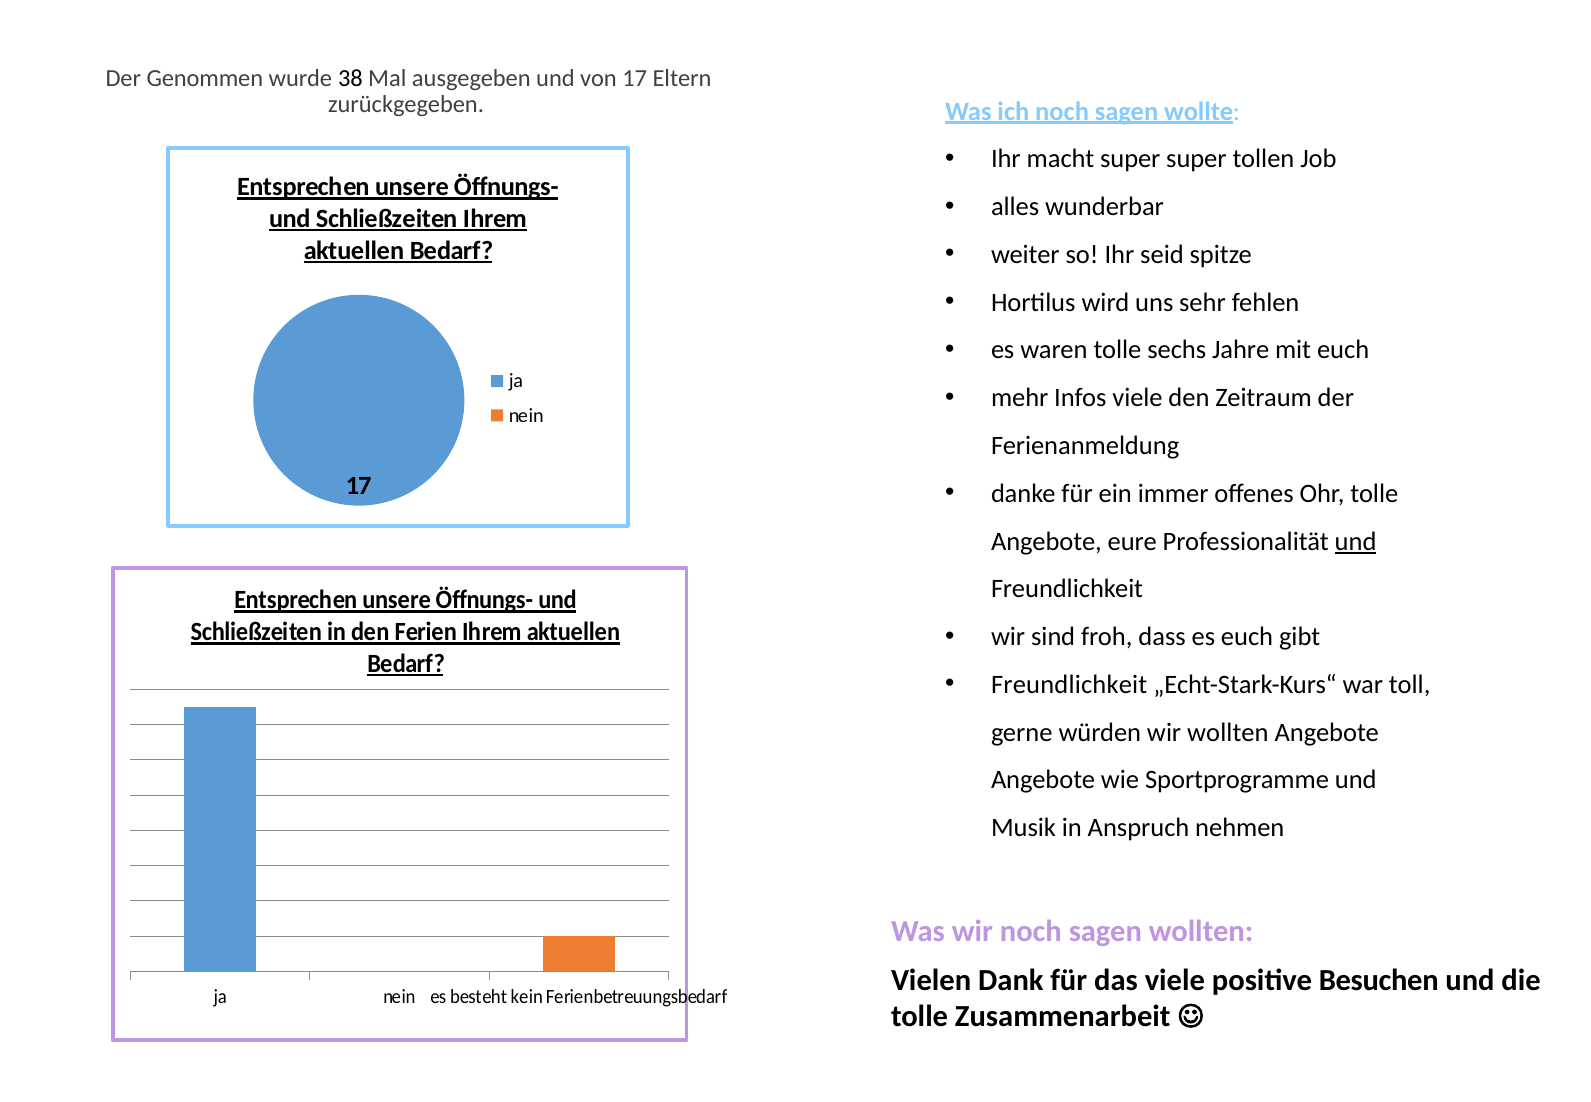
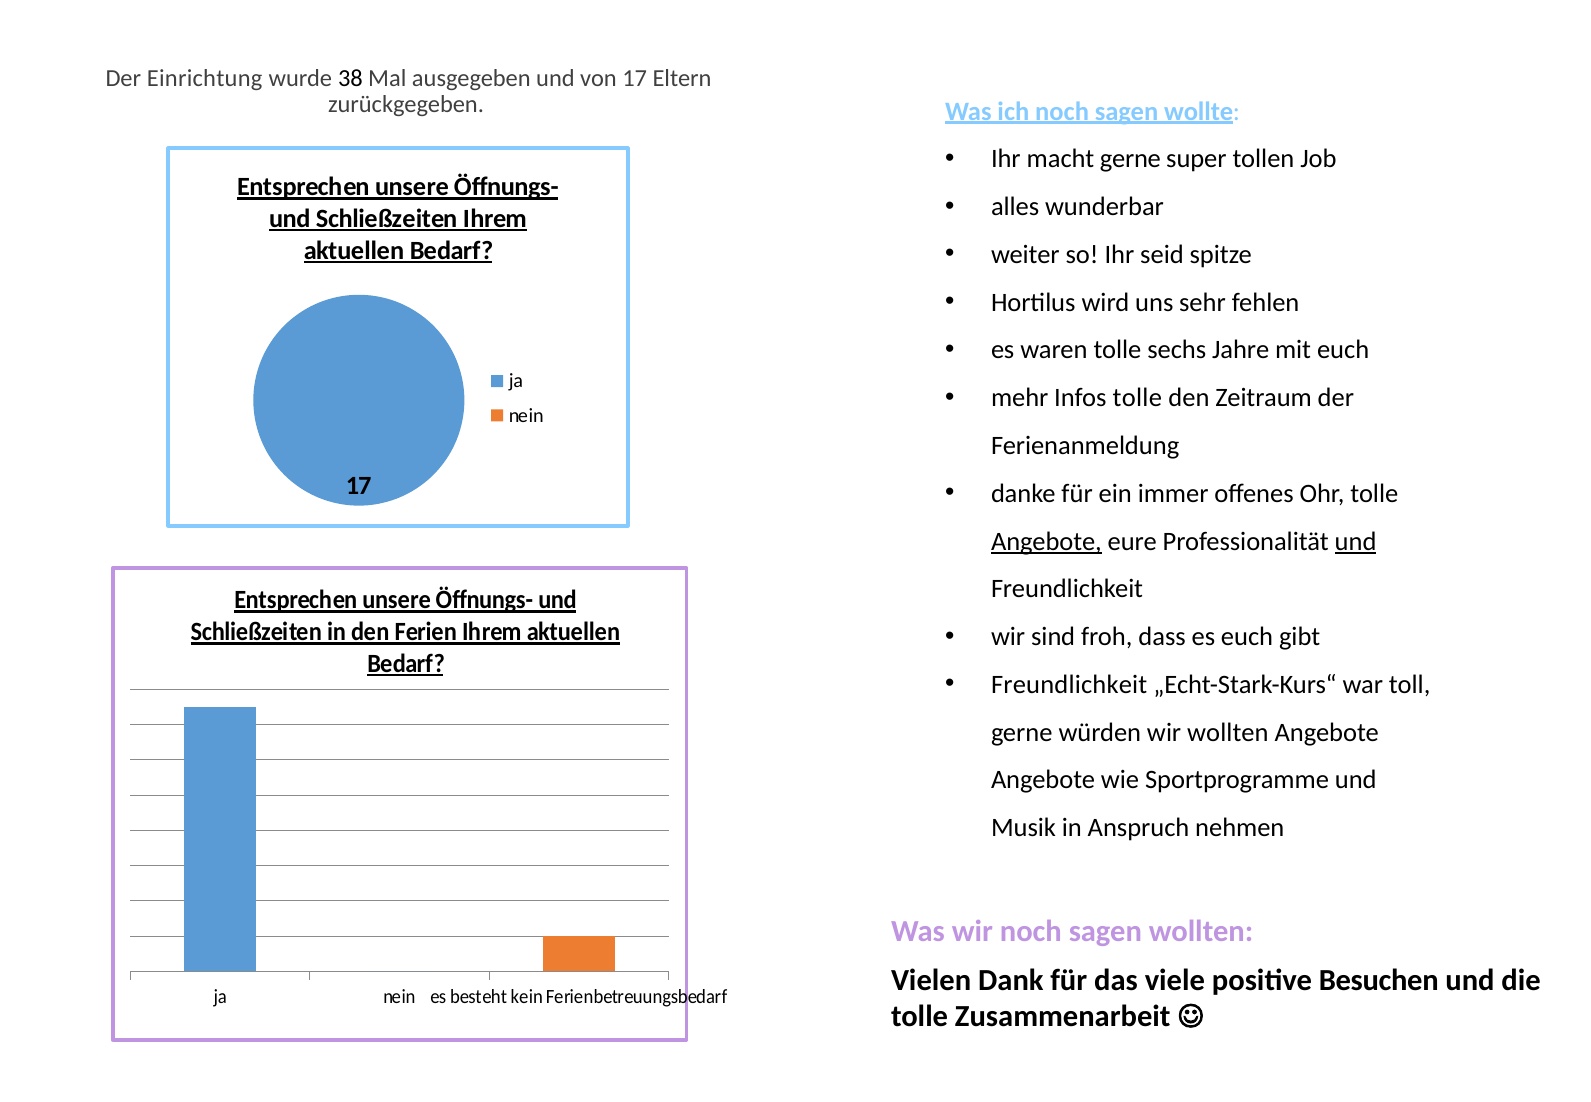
Genommen: Genommen -> Einrichtung (205, 78)
macht super: super -> gerne (1130, 159)
Infos viele: viele -> tolle (1137, 398)
Angebote underline: none -> present (1046, 541)
